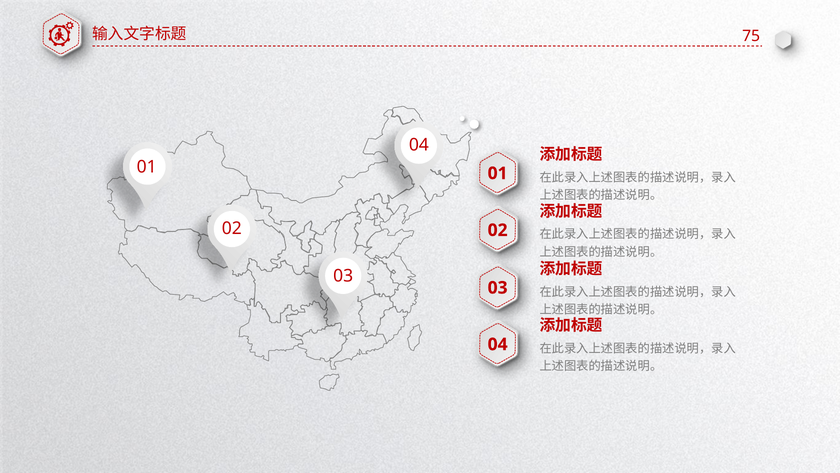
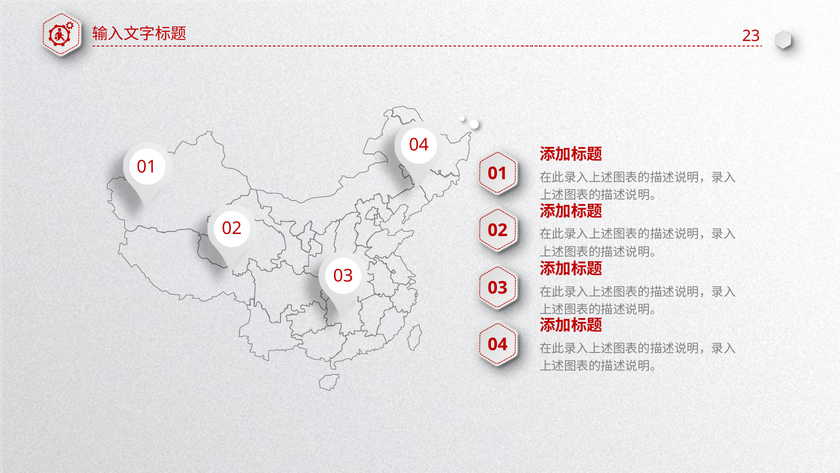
75: 75 -> 23 (751, 36)
